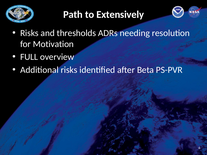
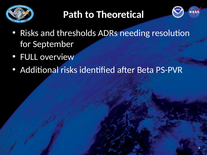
Extensively: Extensively -> Theoretical (120, 15)
Motivation: Motivation -> September (53, 44)
